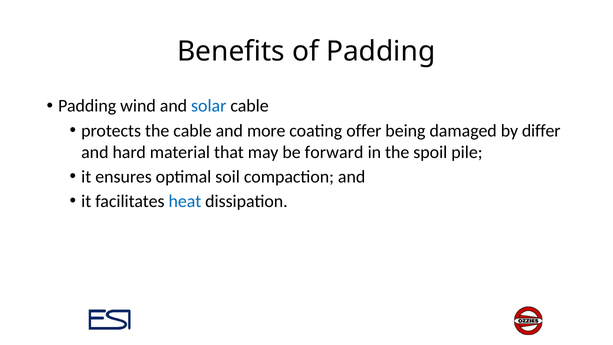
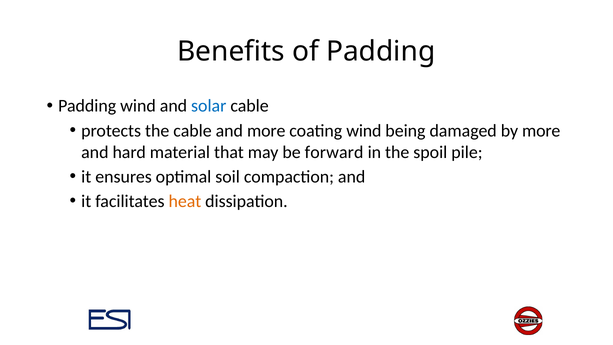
coating offer: offer -> wind (364, 131)
by differ: differ -> more (541, 131)
heat colour: blue -> orange (185, 201)
